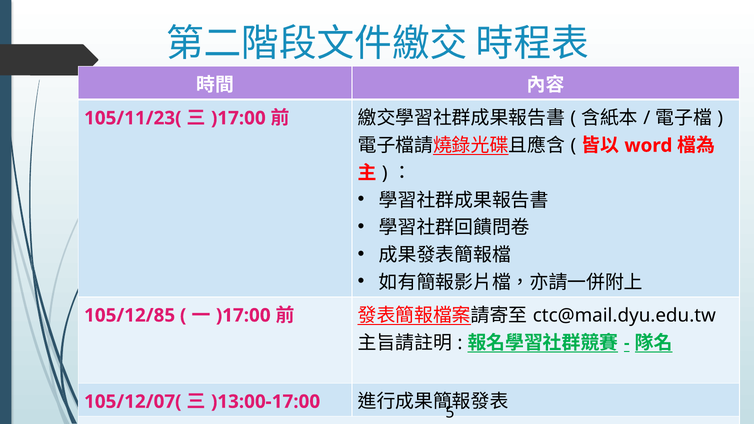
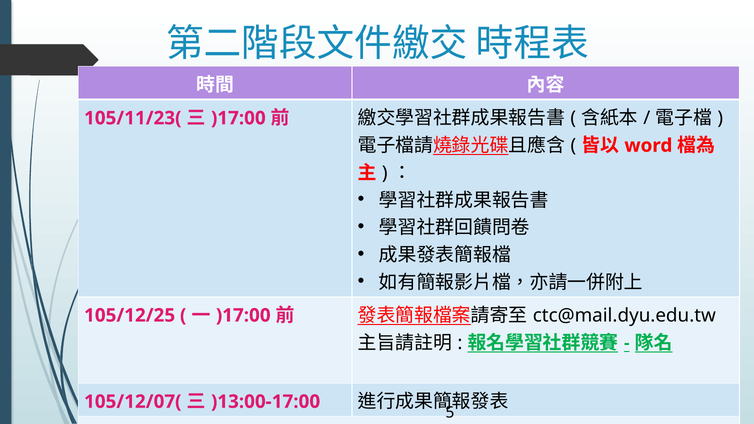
105/12/85: 105/12/85 -> 105/12/25 (130, 315)
